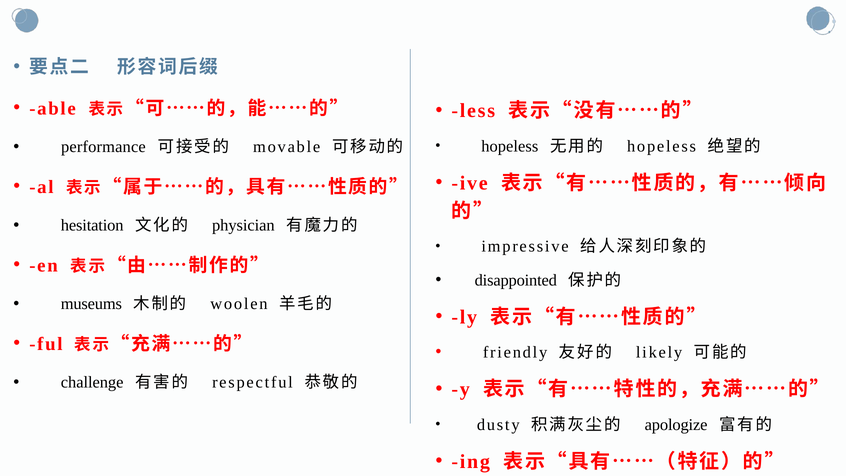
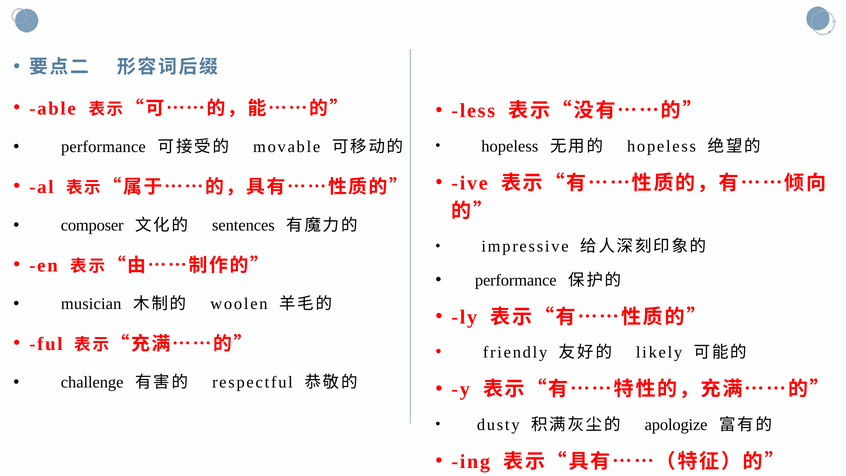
hesitation: hesitation -> composer (92, 225)
physician: physician -> sentences (243, 225)
disappointed: disappointed -> performance (516, 280)
museums: museums -> musician (91, 304)
